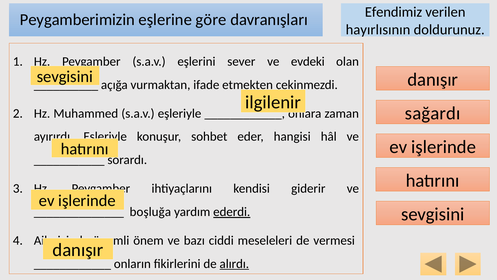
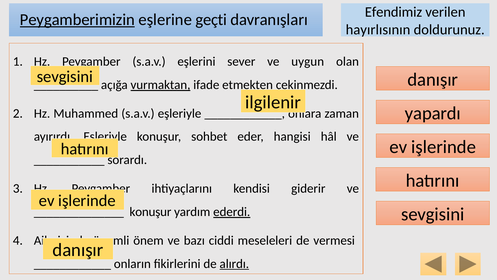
Peygamberimizin underline: none -> present (77, 20)
göre: göre -> geçti (211, 20)
evdeki: evdeki -> uygun (308, 61)
vurmaktan underline: none -> present (160, 85)
sağardı: sağardı -> yapardı (433, 113)
boşluğa: boşluğa -> konuşur (150, 212)
